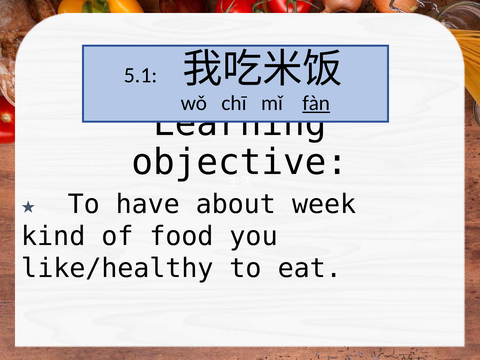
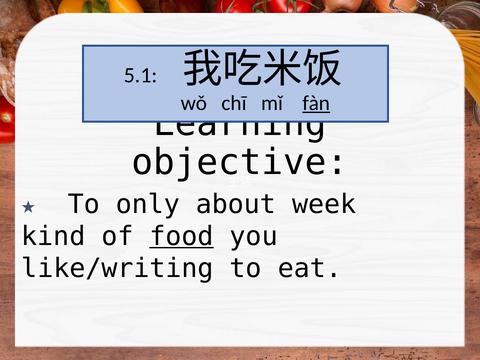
have: have -> only (148, 204)
food underline: none -> present (182, 236)
like/healthy: like/healthy -> like/writing (117, 268)
